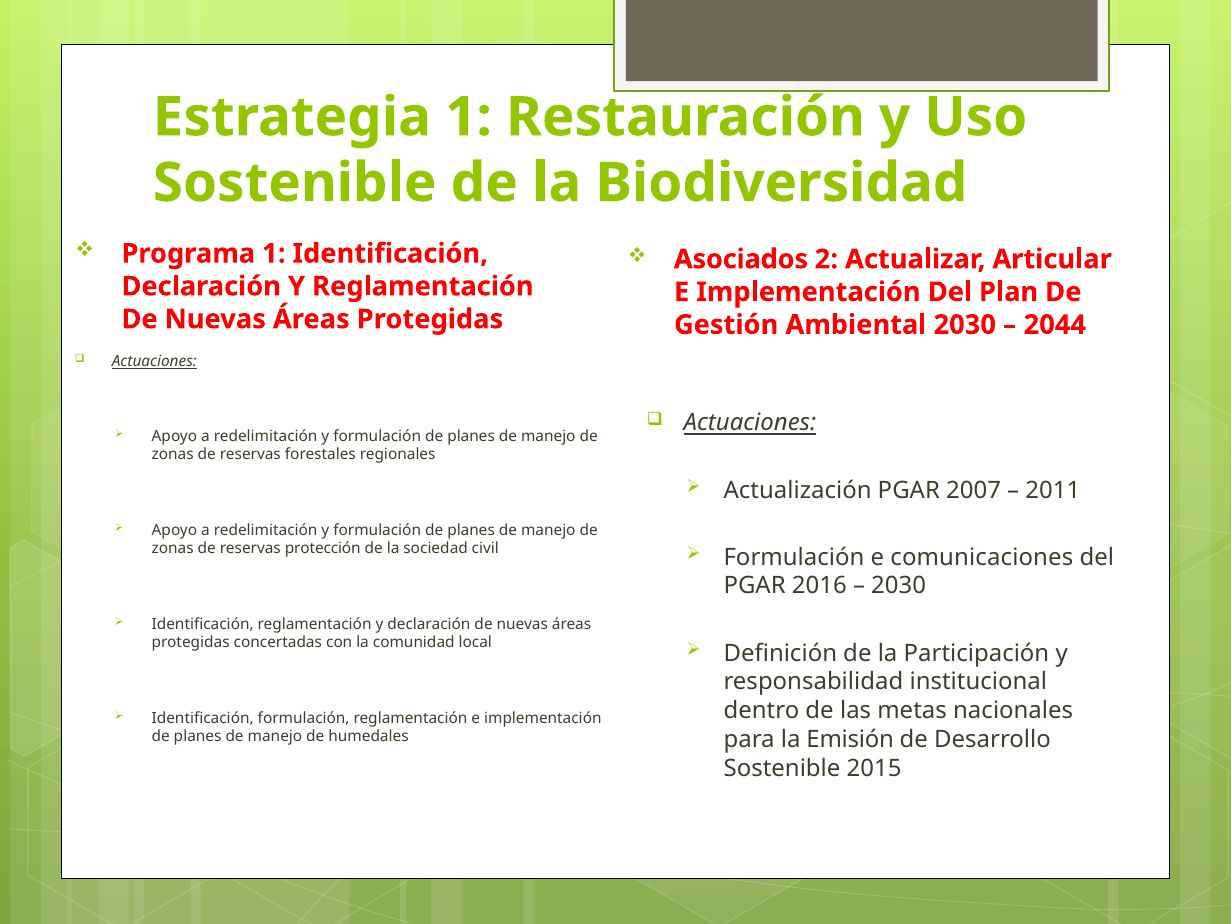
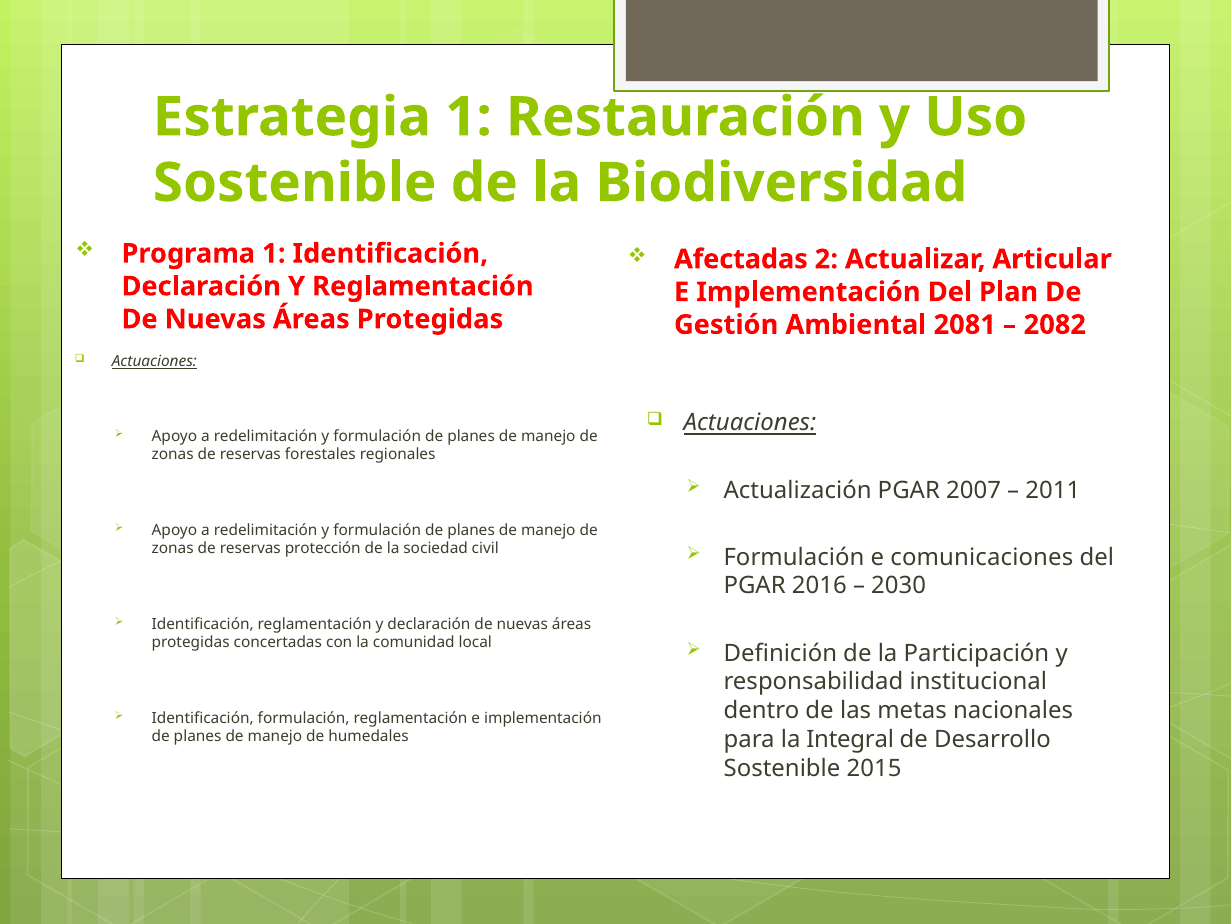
Asociados: Asociados -> Afectadas (741, 259)
Ambiental 2030: 2030 -> 2081 (965, 325)
2044: 2044 -> 2082 (1055, 325)
Emisión: Emisión -> Integral (850, 739)
